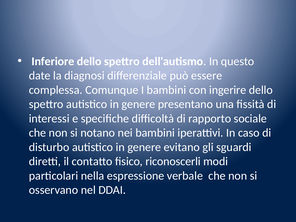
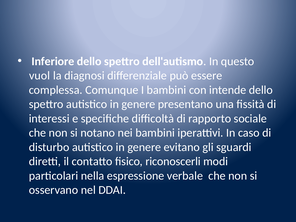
date: date -> vuol (40, 76)
ingerire: ingerire -> intende (228, 90)
